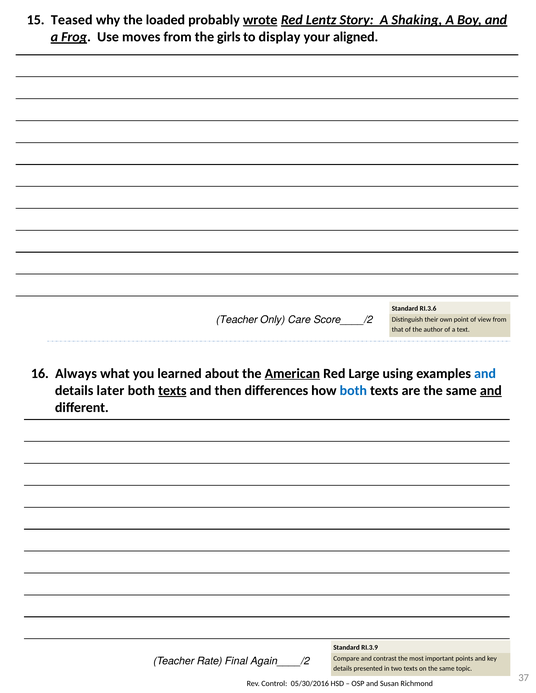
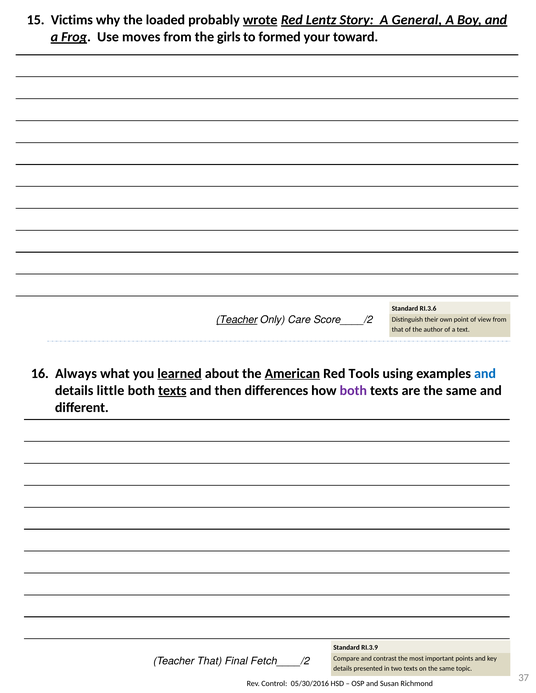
Teased: Teased -> Victims (72, 20)
Shaking: Shaking -> General (417, 20)
display: display -> formed (280, 37)
aligned: aligned -> toward (356, 37)
Teacher underline: none -> present (237, 320)
learned underline: none -> present (180, 374)
Large: Large -> Tools (364, 374)
later: later -> little (110, 391)
both colour: blue -> purple (353, 391)
and underline: present -> none (491, 391)
Teacher Rate: Rate -> That (210, 662)
Again____/2: Again____/2 -> Fetch____/2 (280, 662)
